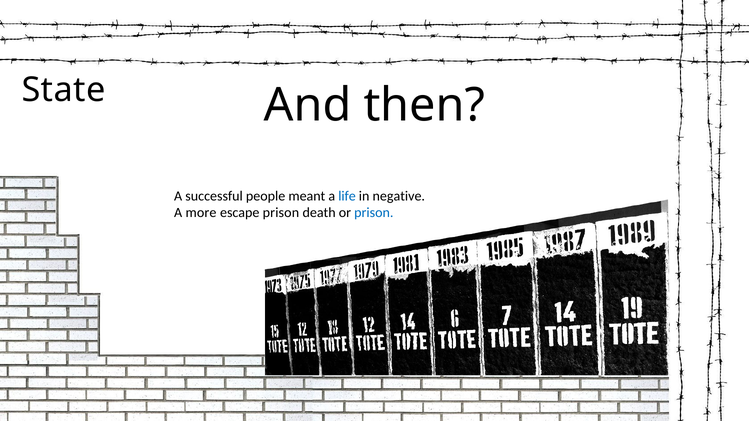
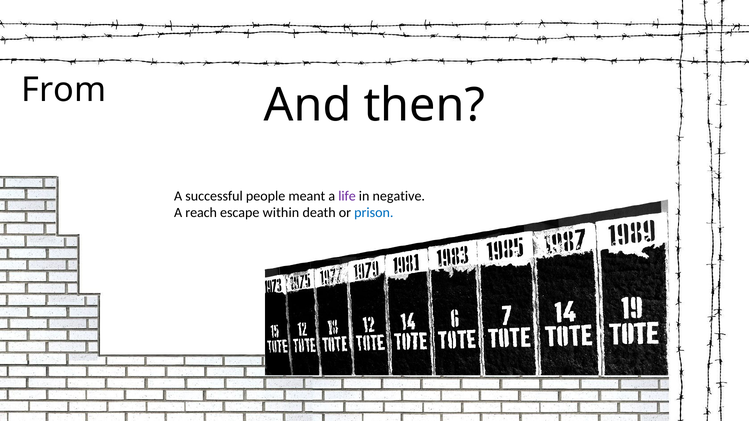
State: State -> From (64, 90)
life colour: blue -> purple (347, 196)
more: more -> reach (201, 213)
escape prison: prison -> within (281, 213)
